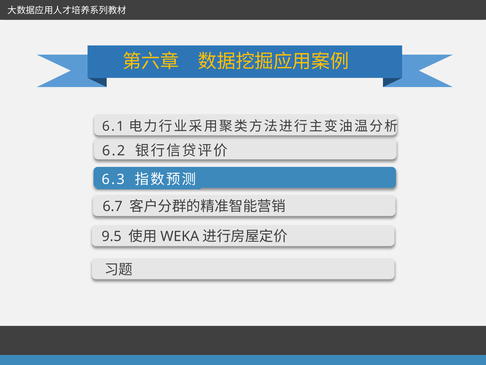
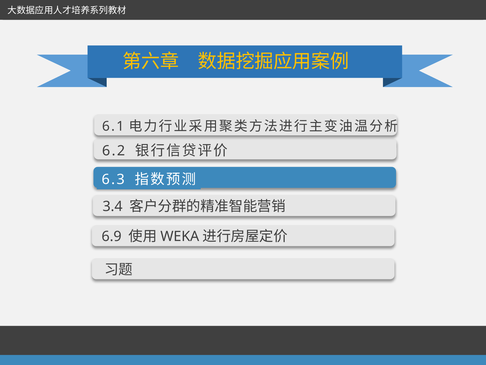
6.7: 6.7 -> 3.4 (113, 206)
9.5: 9.5 -> 6.9 (112, 236)
